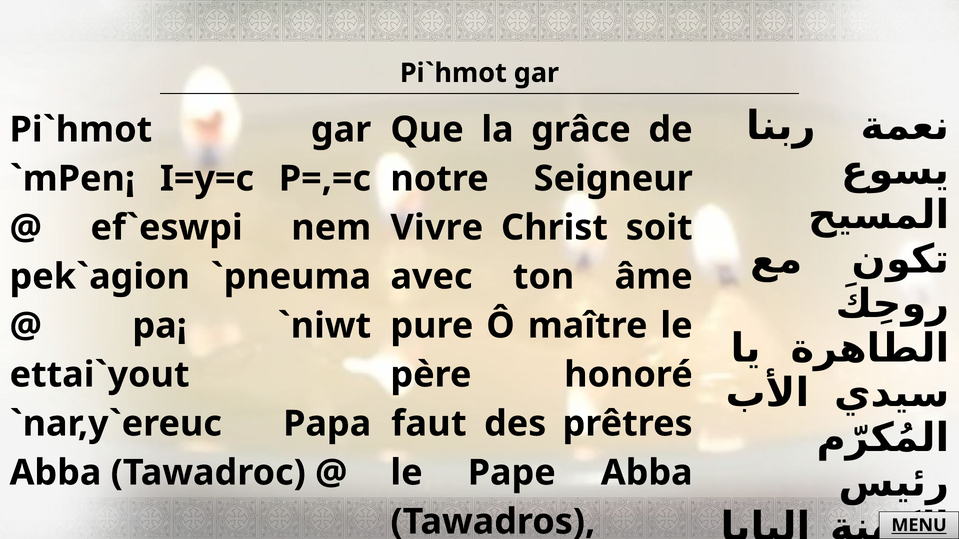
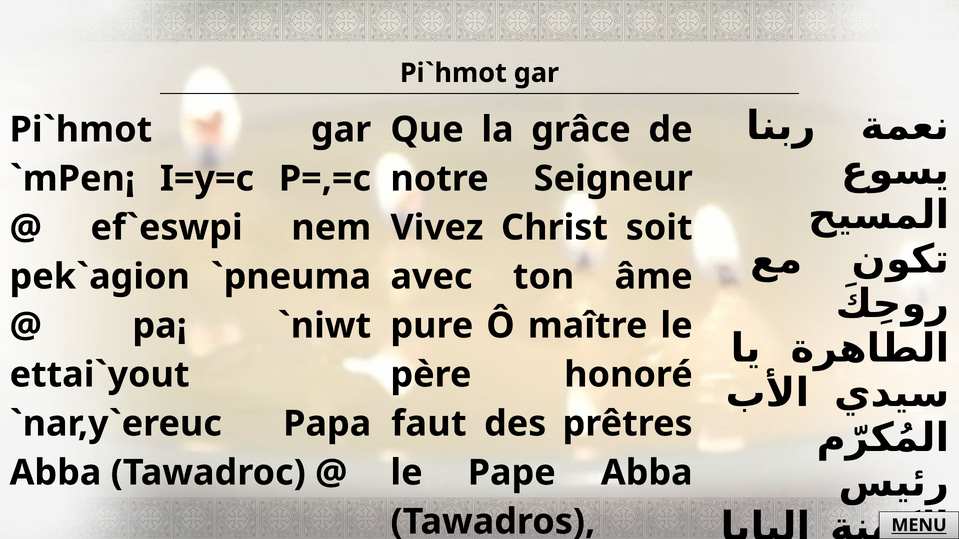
Vivre: Vivre -> Vivez (437, 228)
